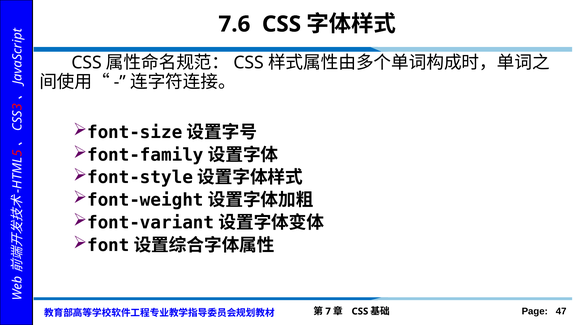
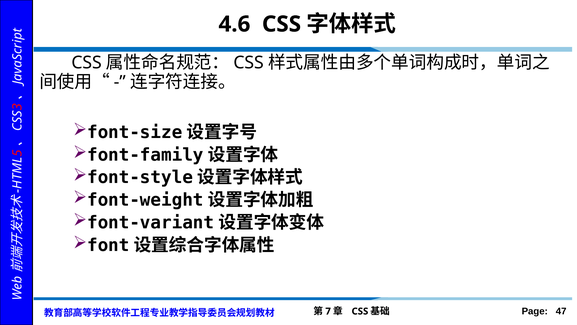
7.6: 7.6 -> 4.6 (234, 24)
